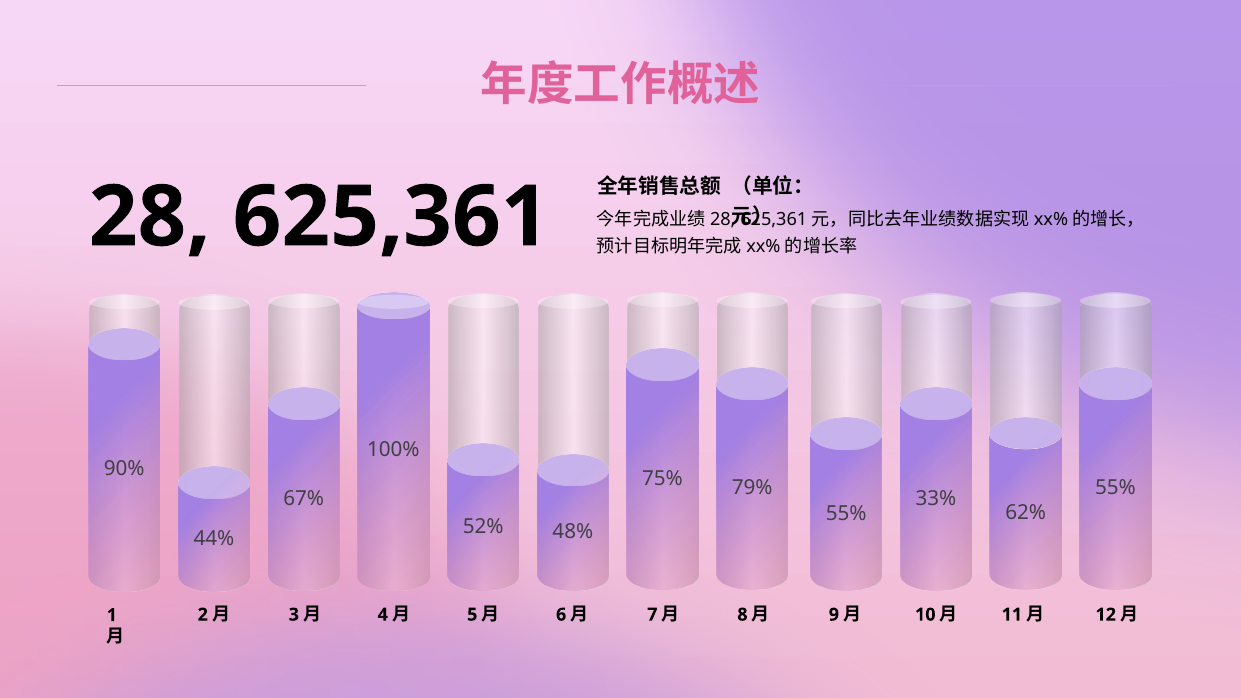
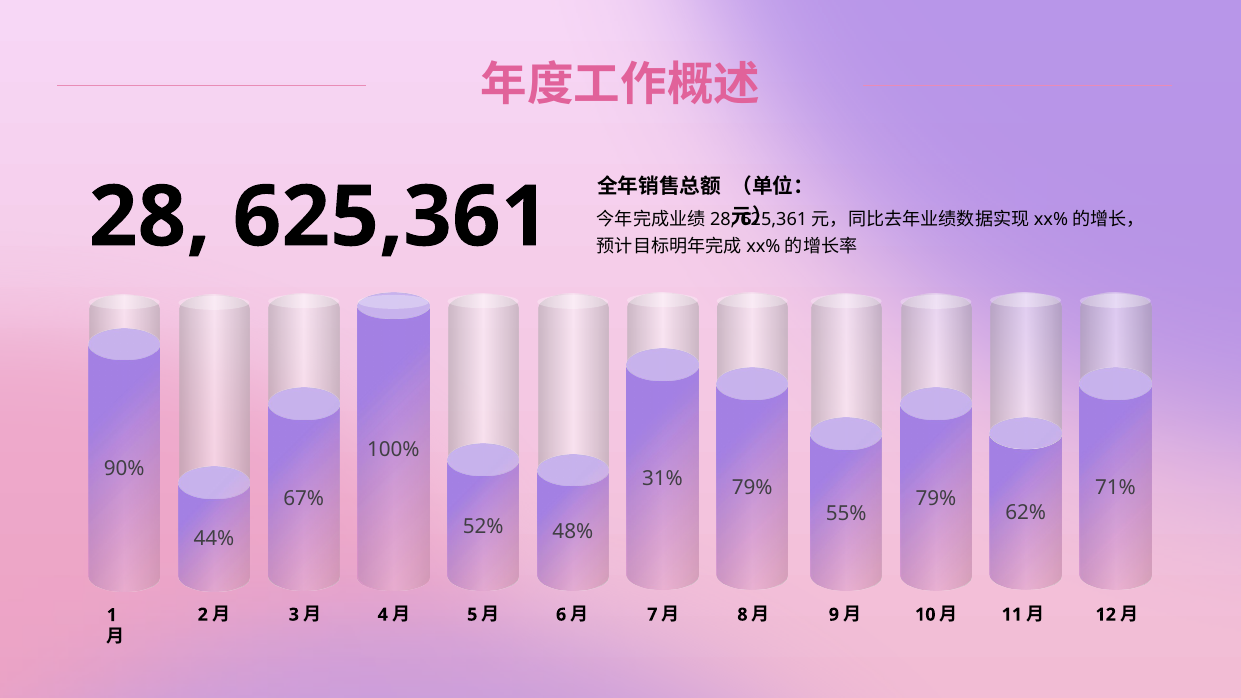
75%: 75% -> 31% (663, 478)
55%: 55% -> 71% (1115, 488)
33%: 33% -> 79% (936, 499)
